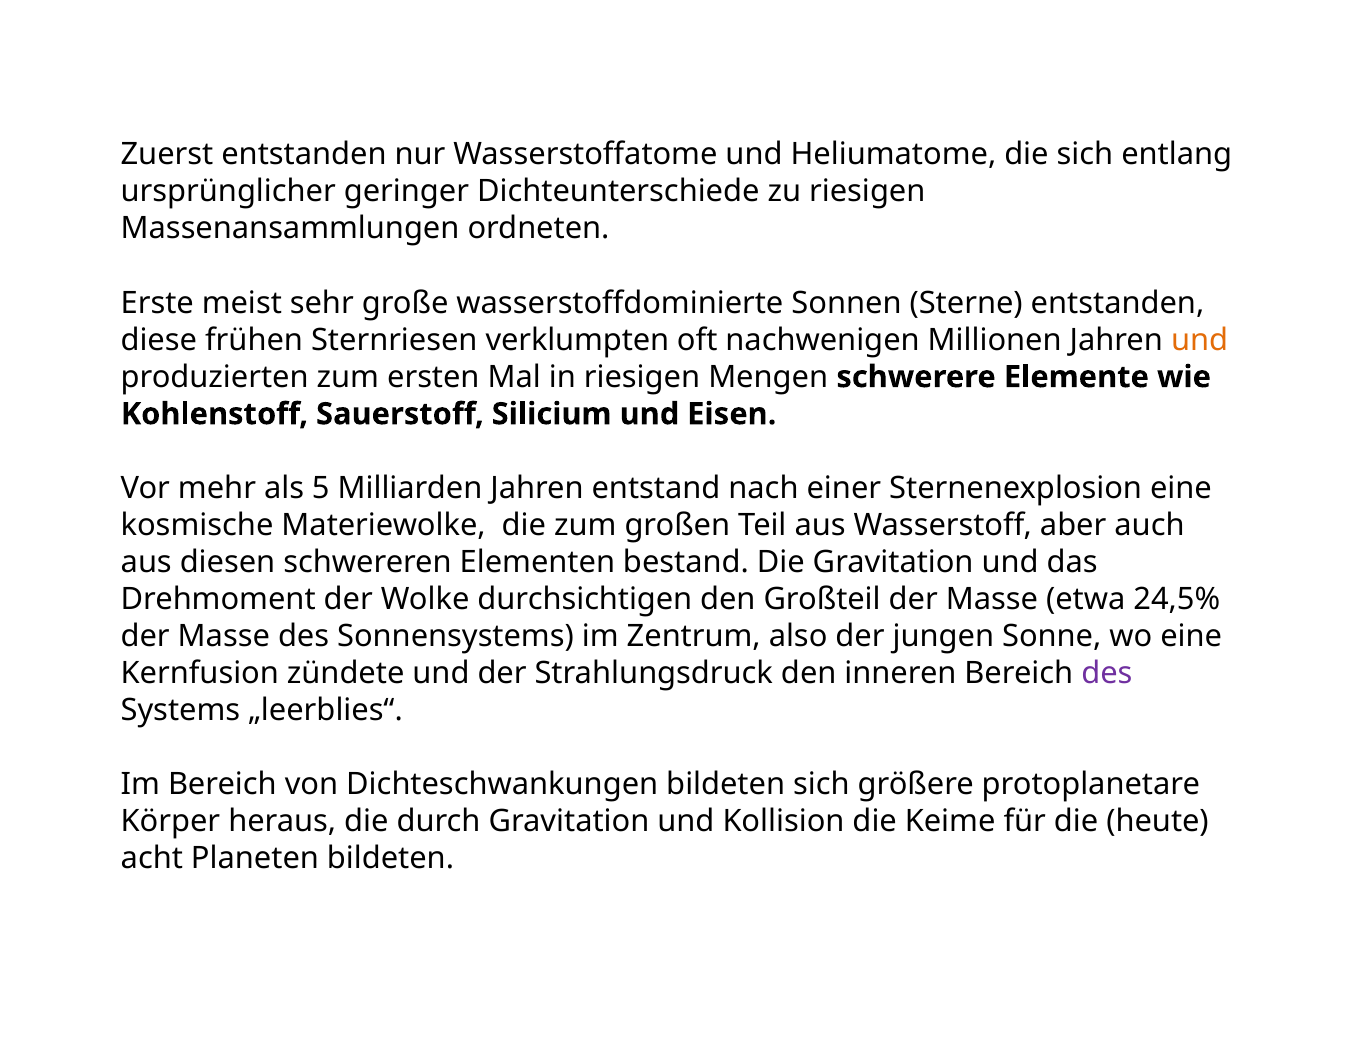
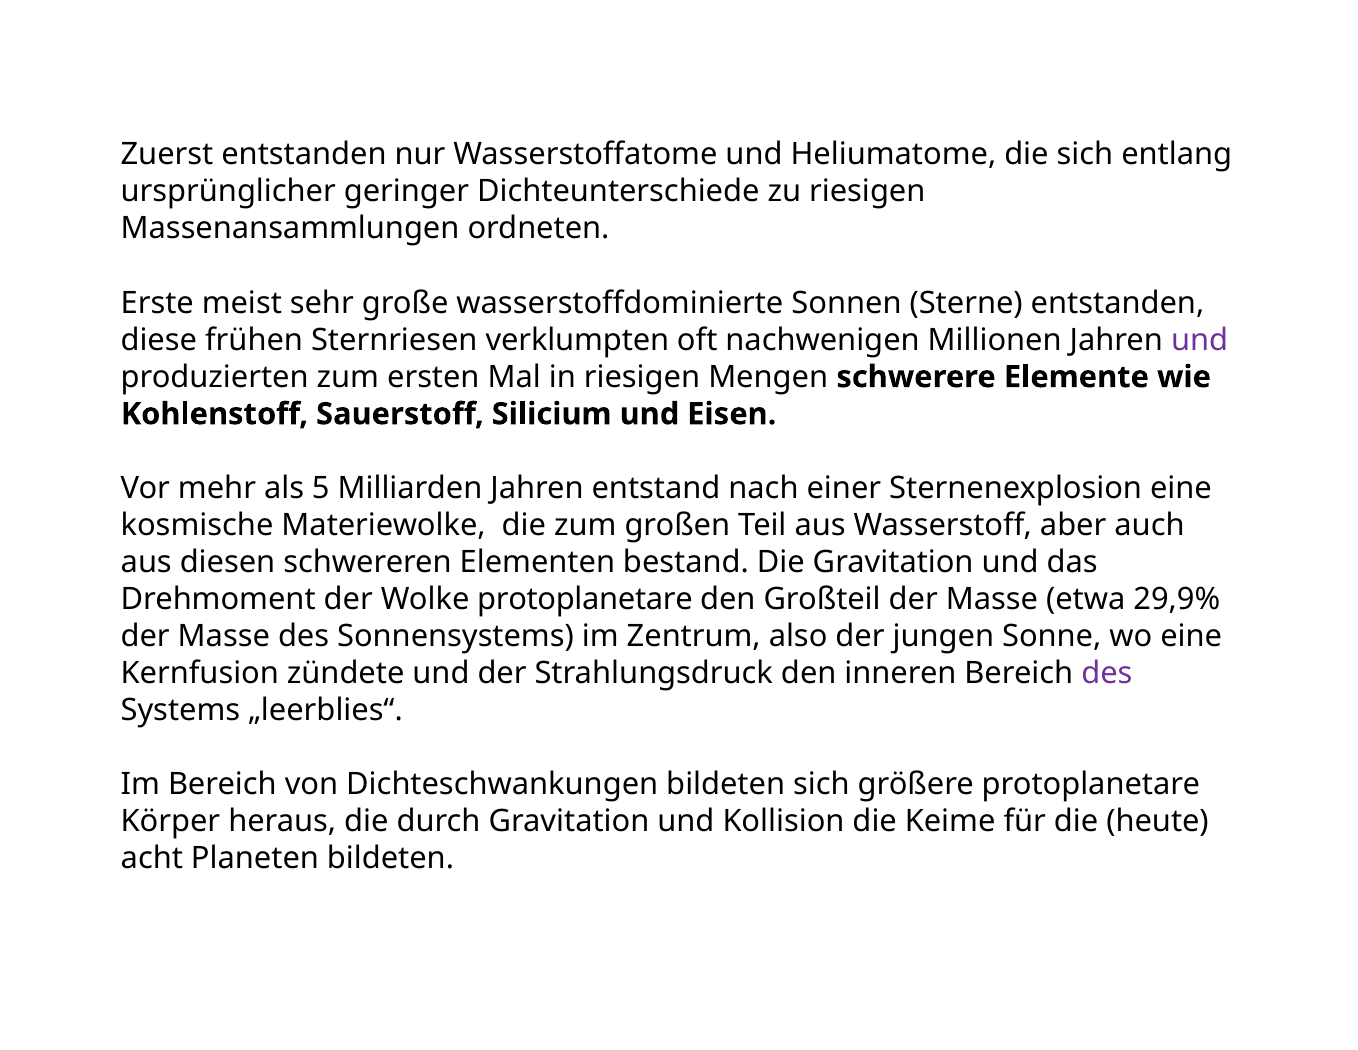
und colour: orange -> purple (1200, 340)
Wolke durchsichtigen: durchsichtigen -> protoplanetare (585, 599)
24,5%: 24,5% -> 29,9% (1177, 599)
